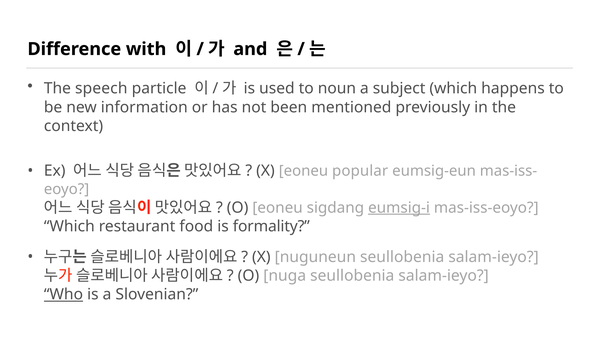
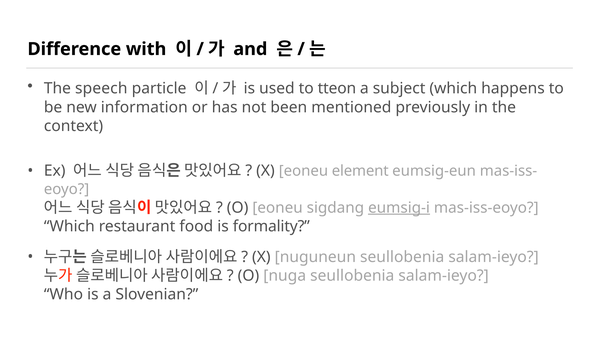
noun: noun -> tteon (337, 88)
popular: popular -> element (360, 171)
Who underline: present -> none (63, 294)
